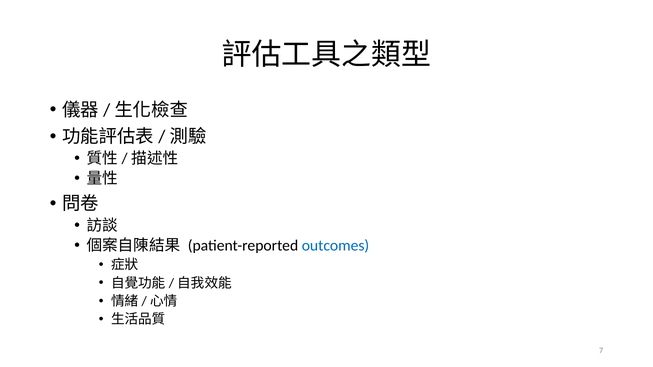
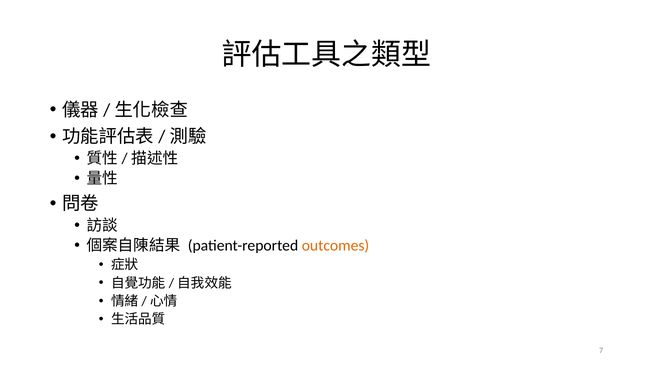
outcomes colour: blue -> orange (335, 246)
